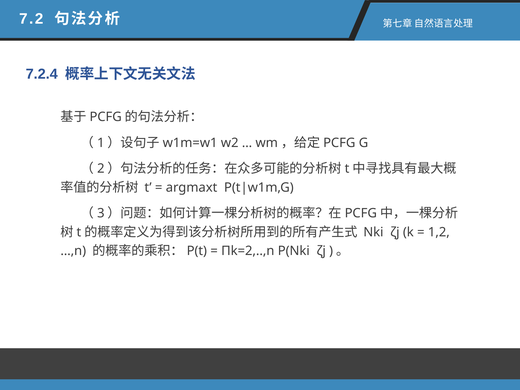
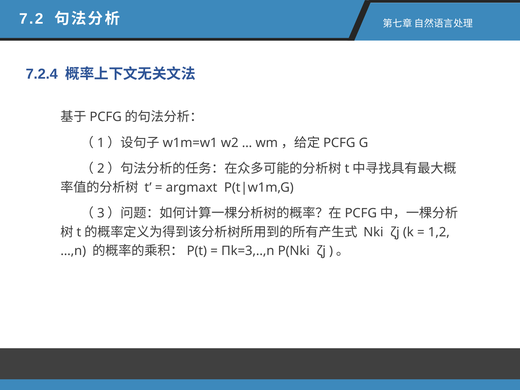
Πk=2,..,n: Πk=2,..,n -> Πk=3,..,n (248, 251)
